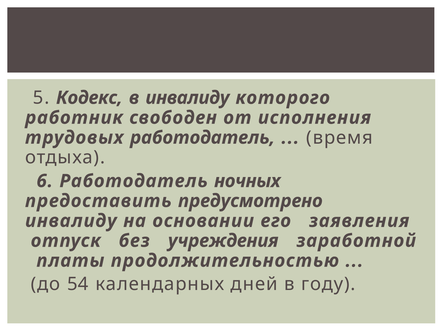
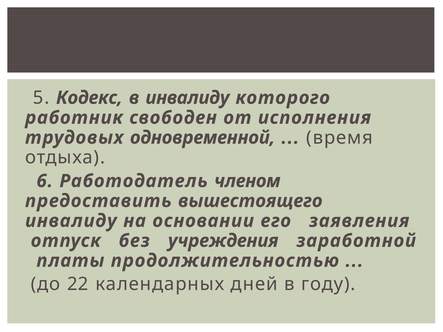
трудовых работодатель: работодатель -> одновременной (203, 138)
ночных: ночных -> членом (247, 181)
предусмотрено: предусмотрено -> вышестоящего (250, 201)
54: 54 -> 22 (78, 284)
